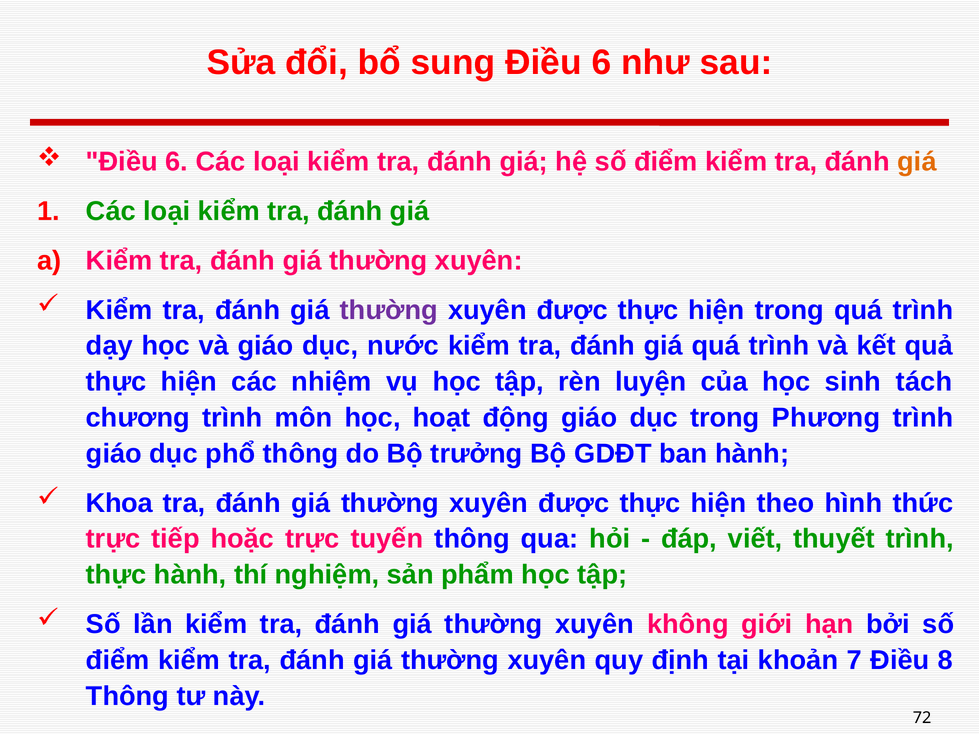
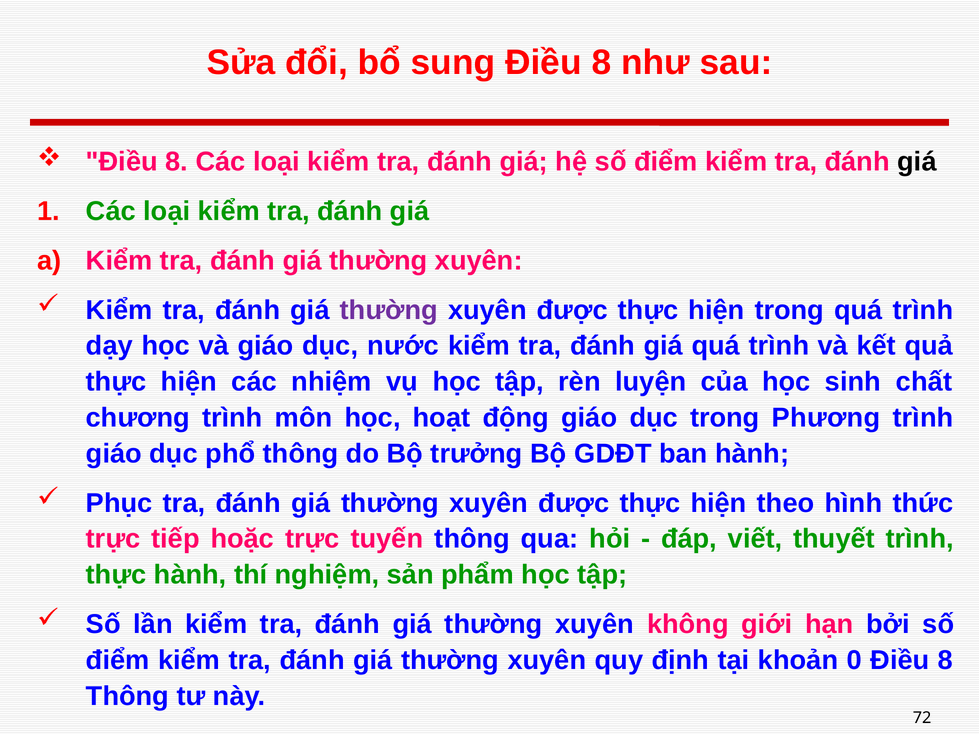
sung Điều 6: 6 -> 8 (601, 63)
6: 6 -> 8 (177, 162)
giá colour: orange -> black (917, 162)
tách: tách -> chất (924, 382)
Khoa: Khoa -> Phục (119, 503)
7: 7 -> 0 (854, 660)
